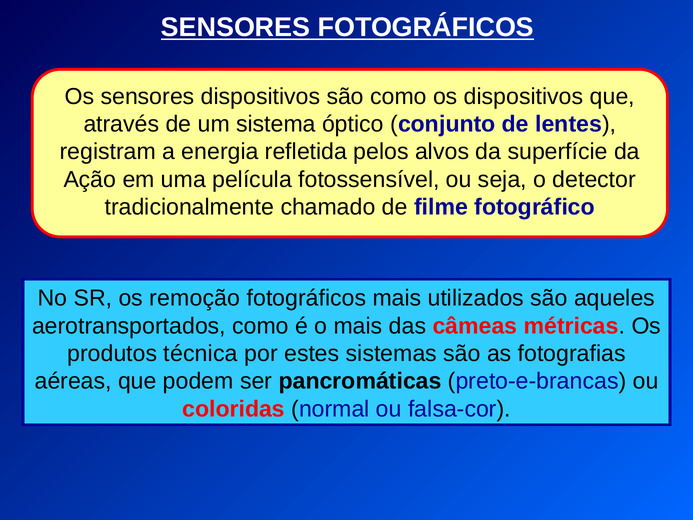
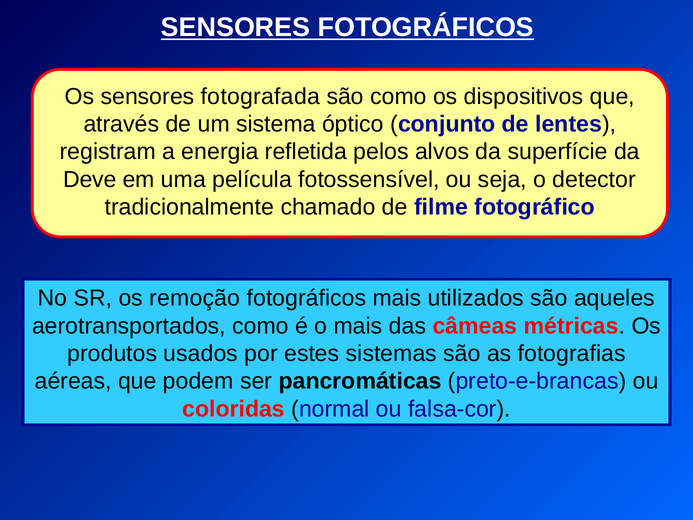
sensores dispositivos: dispositivos -> fotografada (260, 96)
Ação: Ação -> Deve (90, 179)
técnica: técnica -> usados (201, 353)
